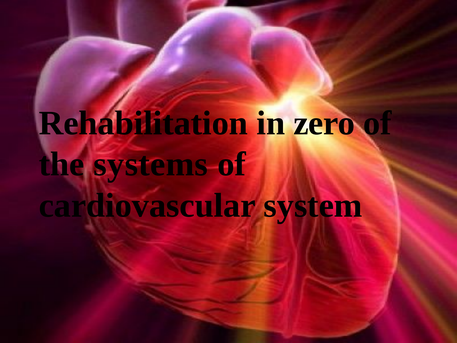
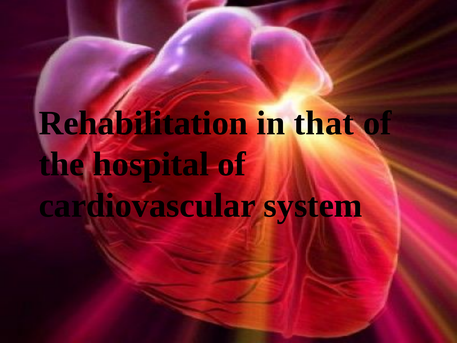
zero: zero -> that (324, 123)
systems: systems -> hospital (151, 164)
